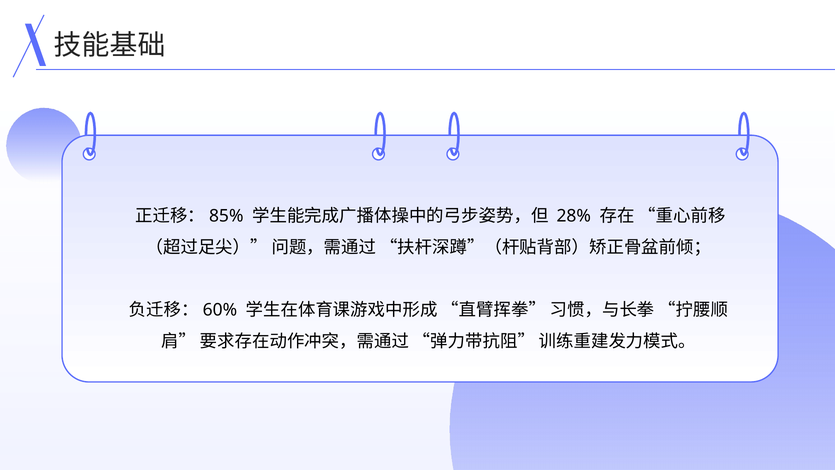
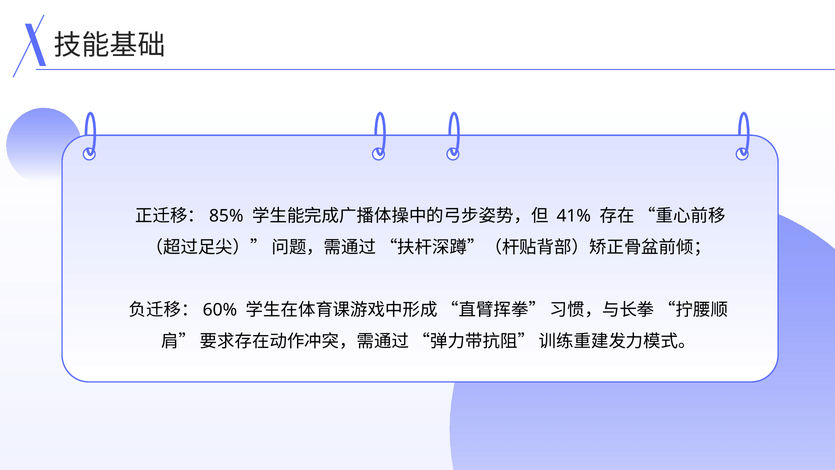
28%: 28% -> 41% (574, 216)
